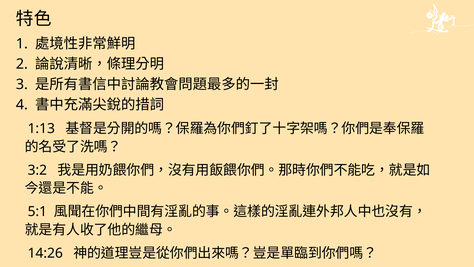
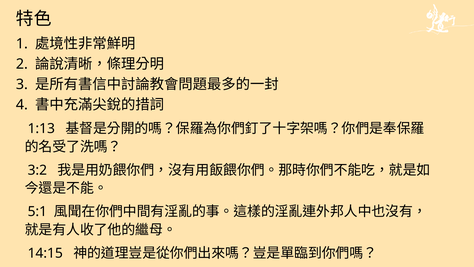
14:26: 14:26 -> 14:15 (45, 253)
